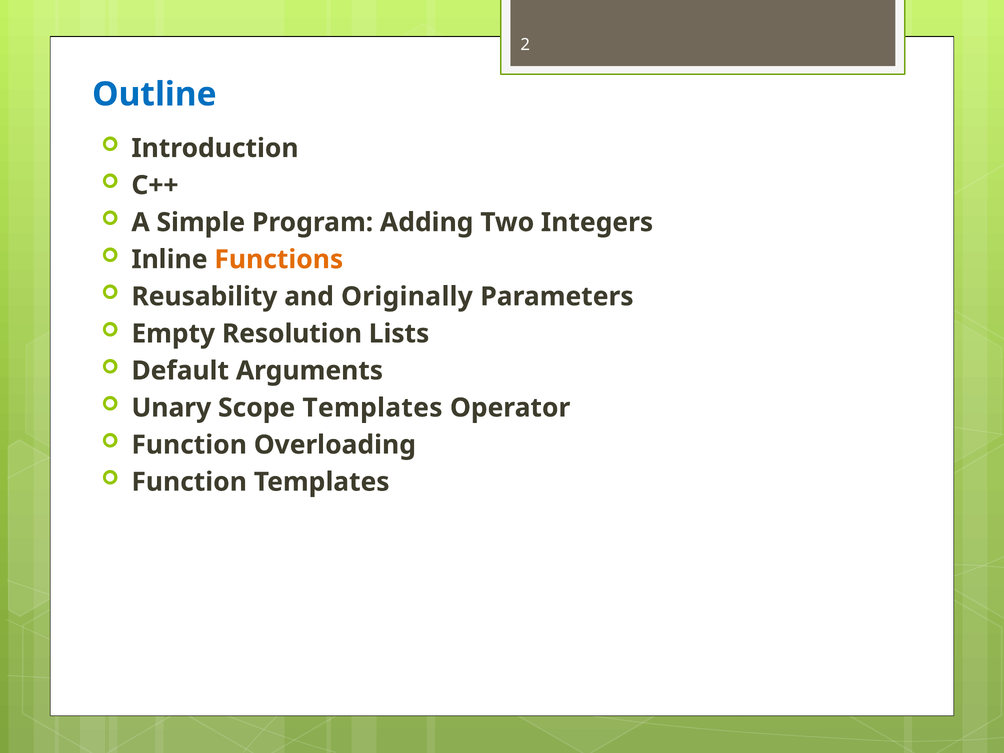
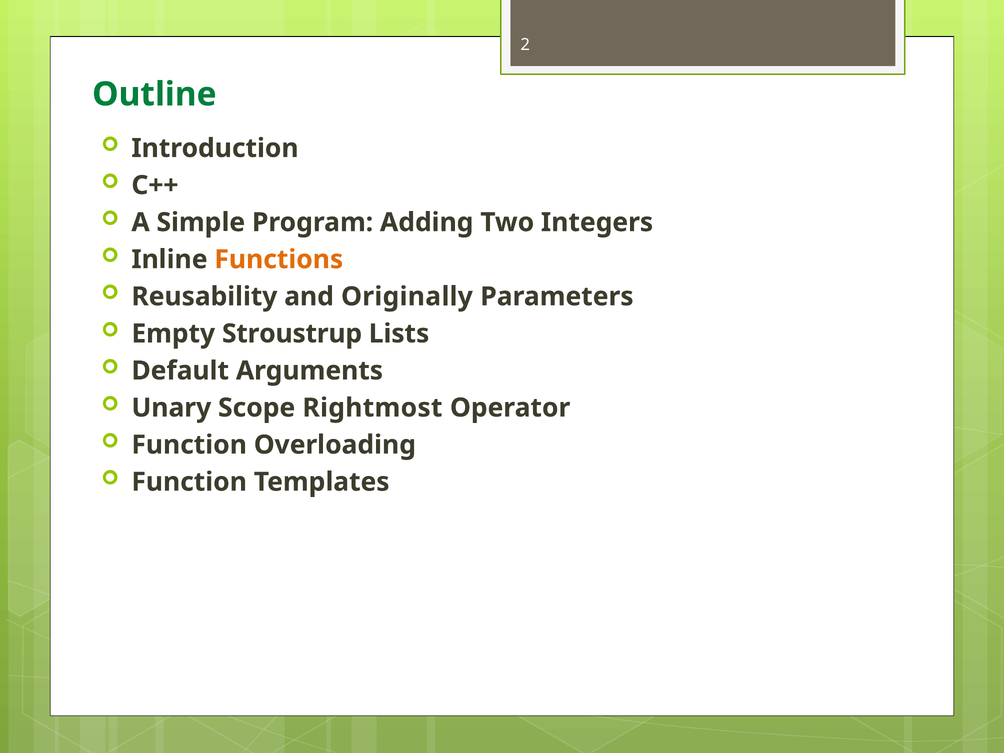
Outline colour: blue -> green (154, 94)
Resolution: Resolution -> Stroustrup (292, 334)
Scope Templates: Templates -> Rightmost (372, 408)
